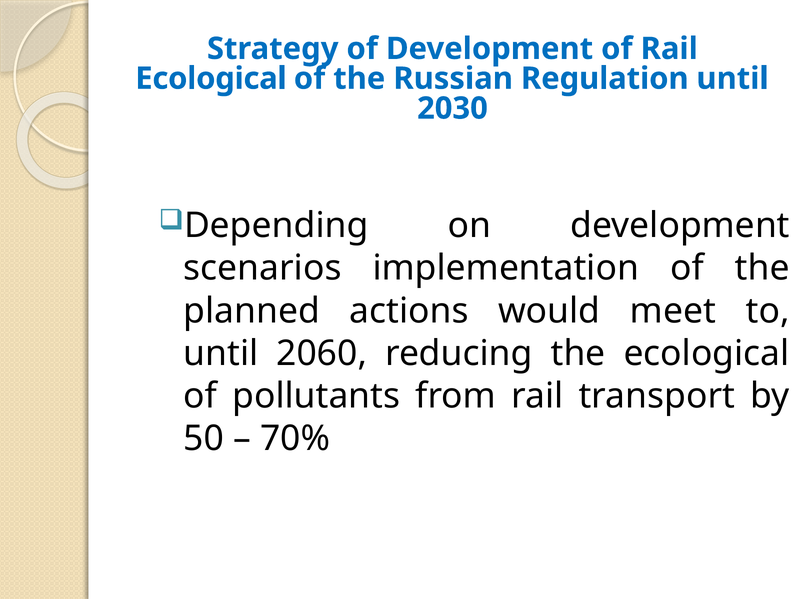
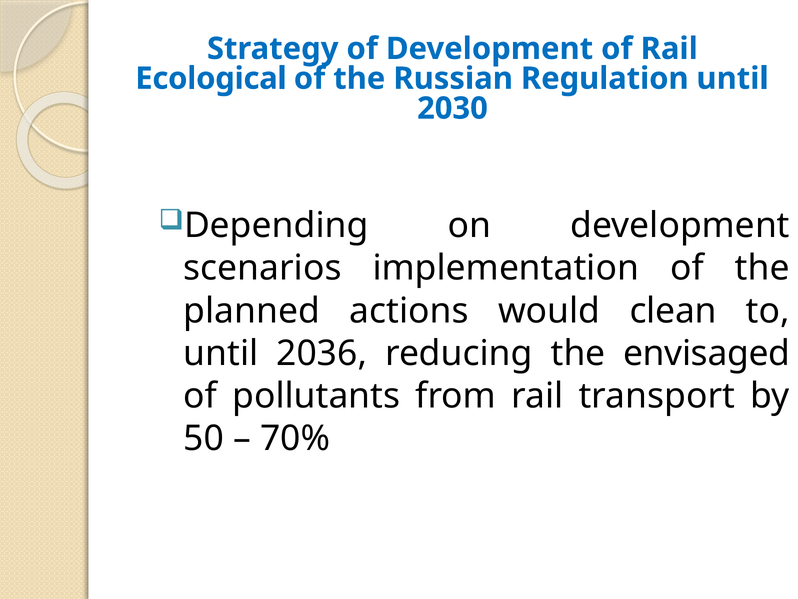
meet: meet -> clean (673, 311)
2060: 2060 -> 2036 (322, 353)
the ecological: ecological -> envisaged (707, 353)
